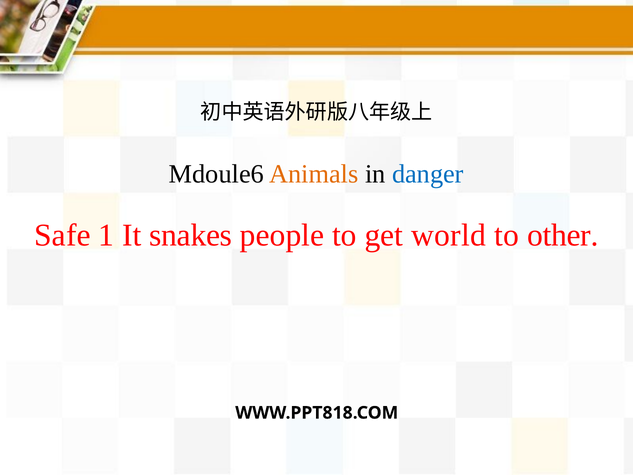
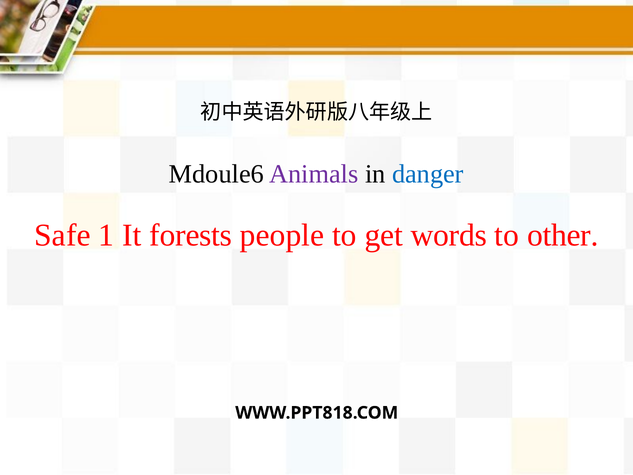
Animals colour: orange -> purple (314, 174)
snakes: snakes -> forests (191, 235)
world: world -> words (449, 235)
